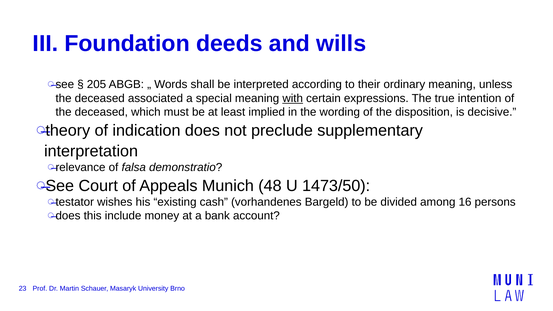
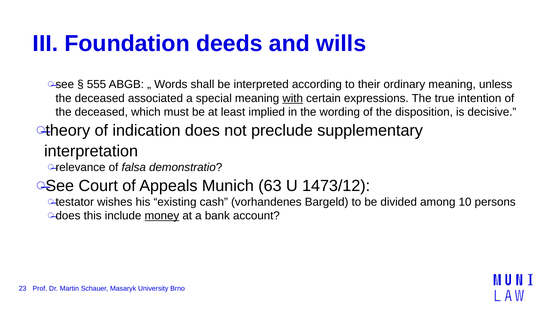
205: 205 -> 555 (96, 84)
48: 48 -> 63 (270, 186)
1473/50: 1473/50 -> 1473/12 (336, 186)
16: 16 -> 10 (465, 202)
money underline: none -> present (162, 216)
